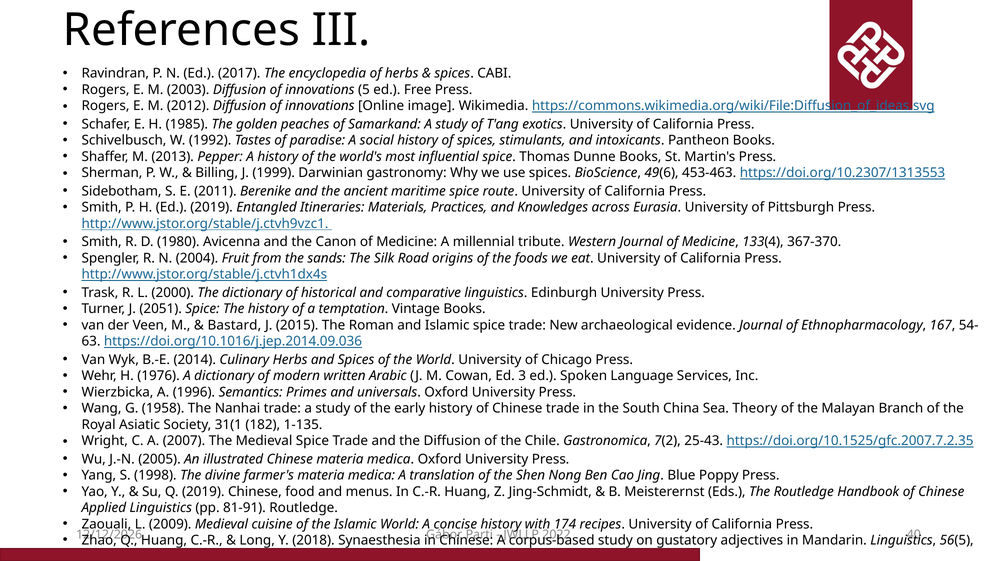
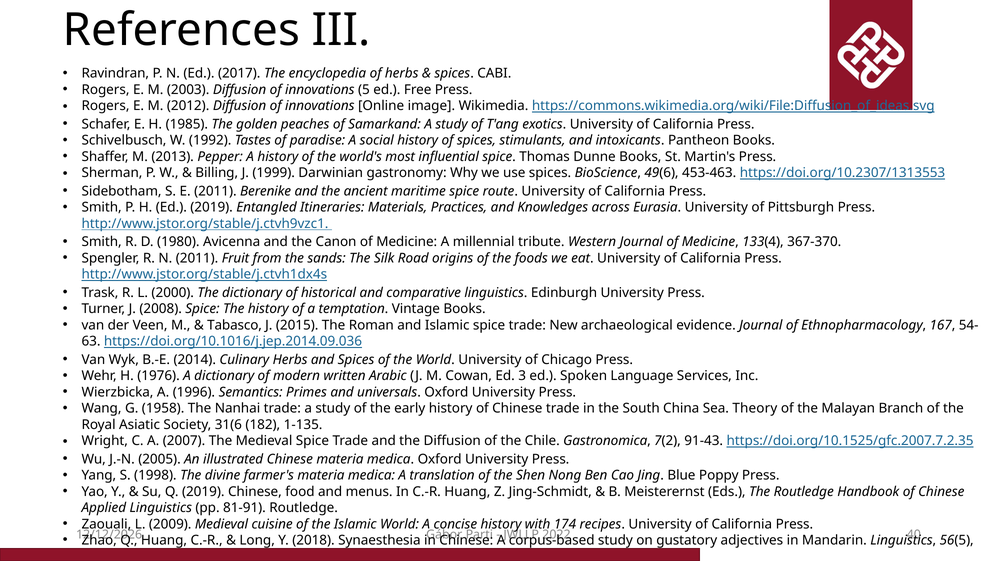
N 2004: 2004 -> 2011 (197, 258)
2051: 2051 -> 2008 (161, 309)
Bastard: Bastard -> Tabasco (235, 325)
31(1: 31(1 -> 31(6 (228, 424)
25-43: 25-43 -> 91-43 (704, 441)
